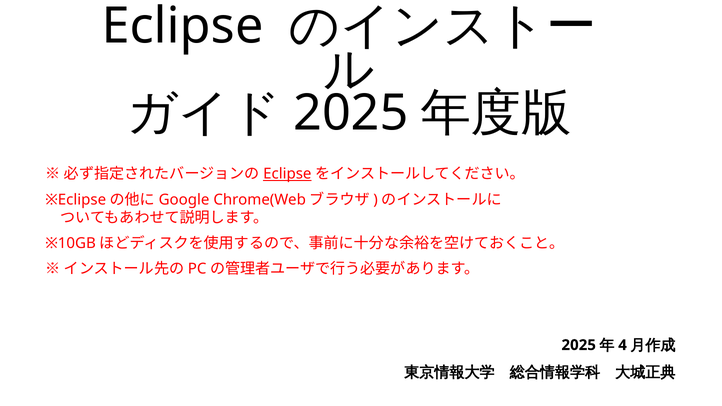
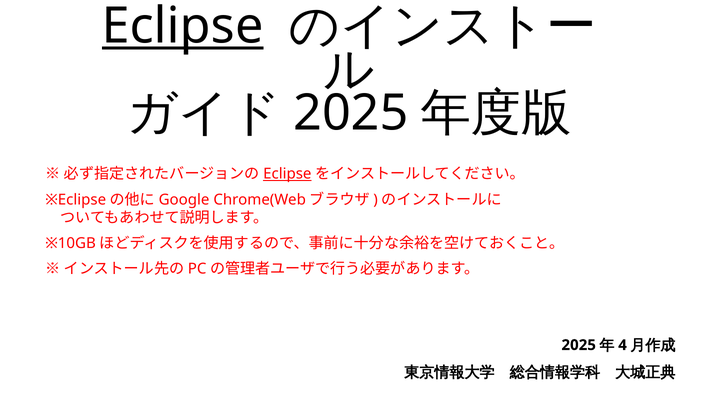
Eclipse underline: none -> present (183, 26)
